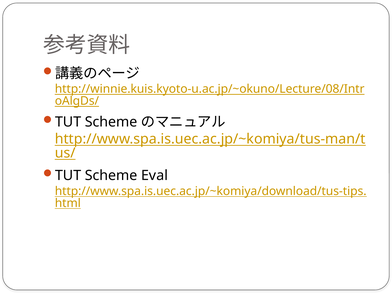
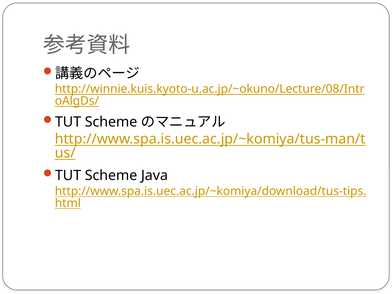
Eval: Eval -> Java (155, 176)
